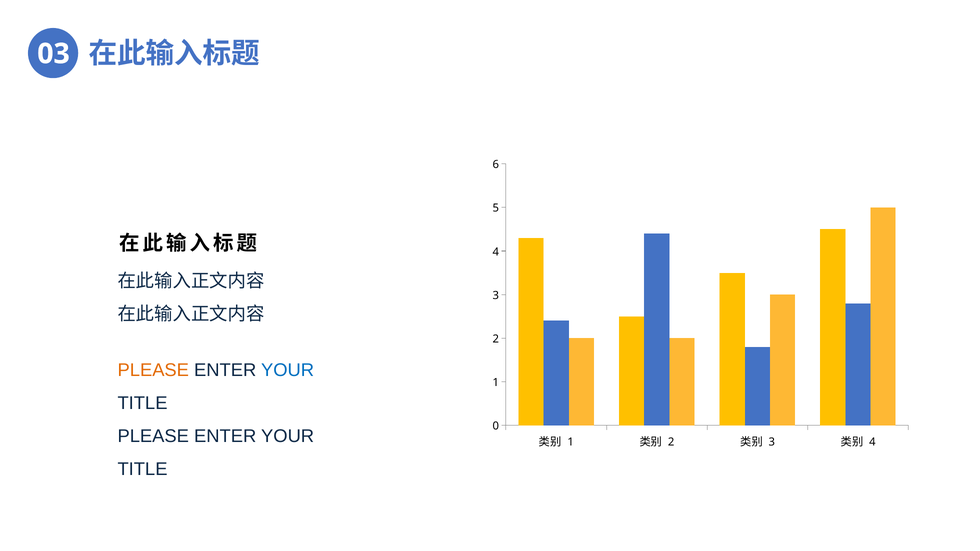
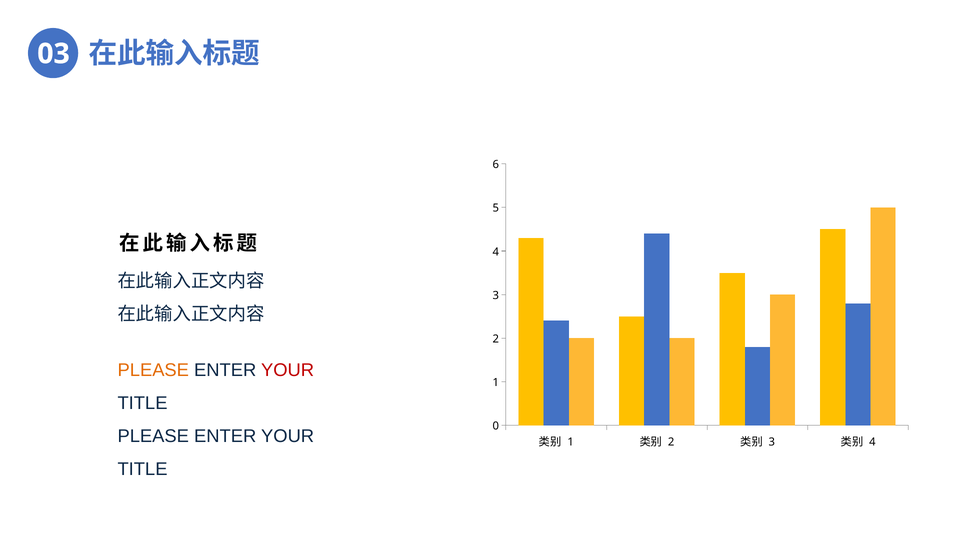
YOUR colour: blue -> red (288, 370)
